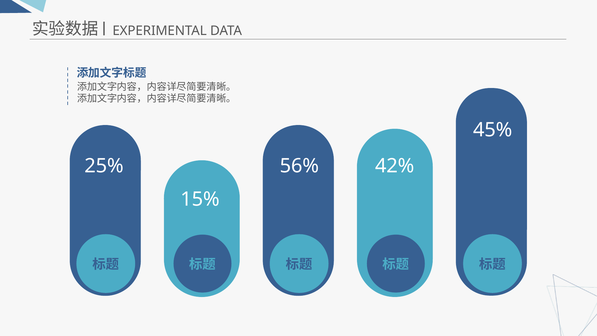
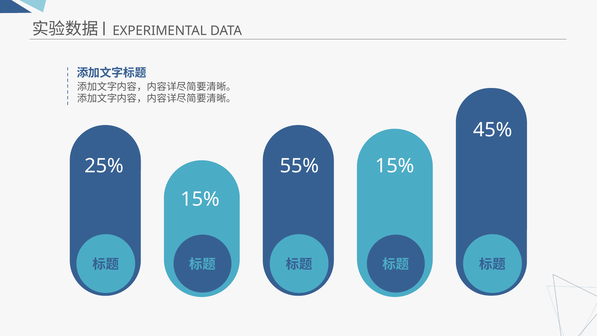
56%: 56% -> 55% (299, 166)
42%: 42% -> 15% (395, 166)
